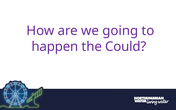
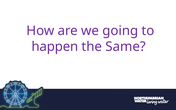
Could: Could -> Same (126, 47)
